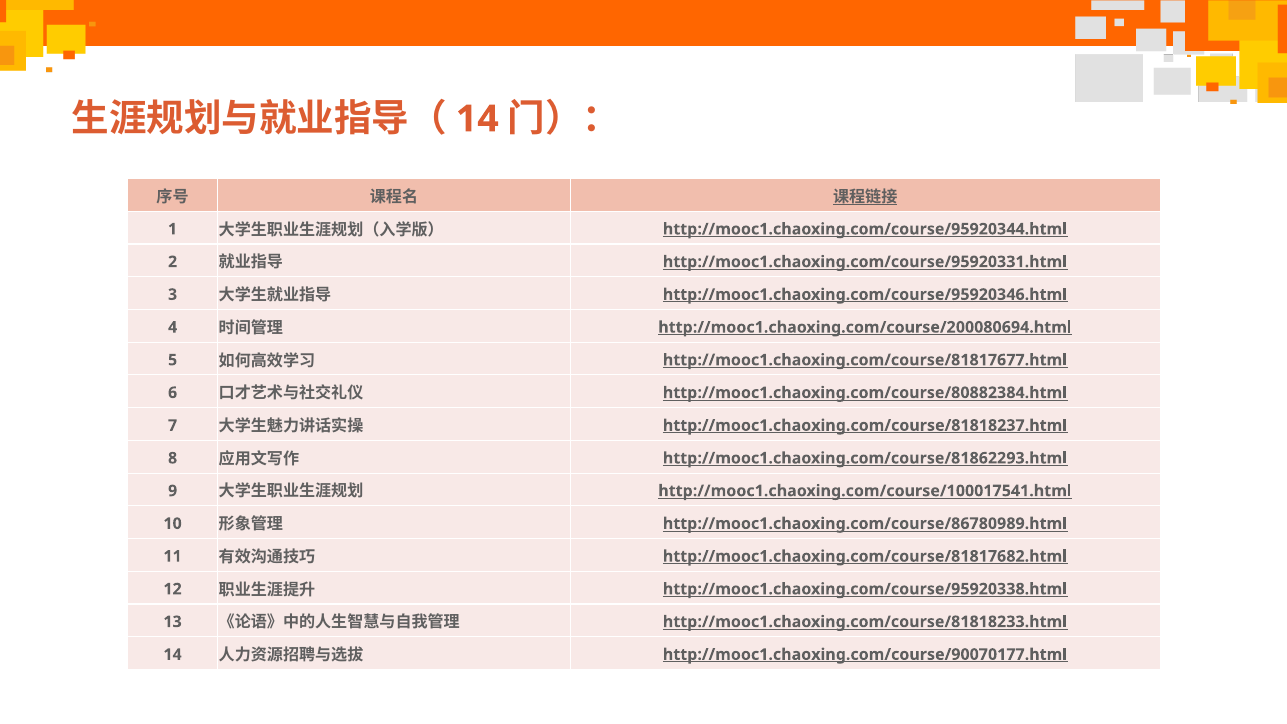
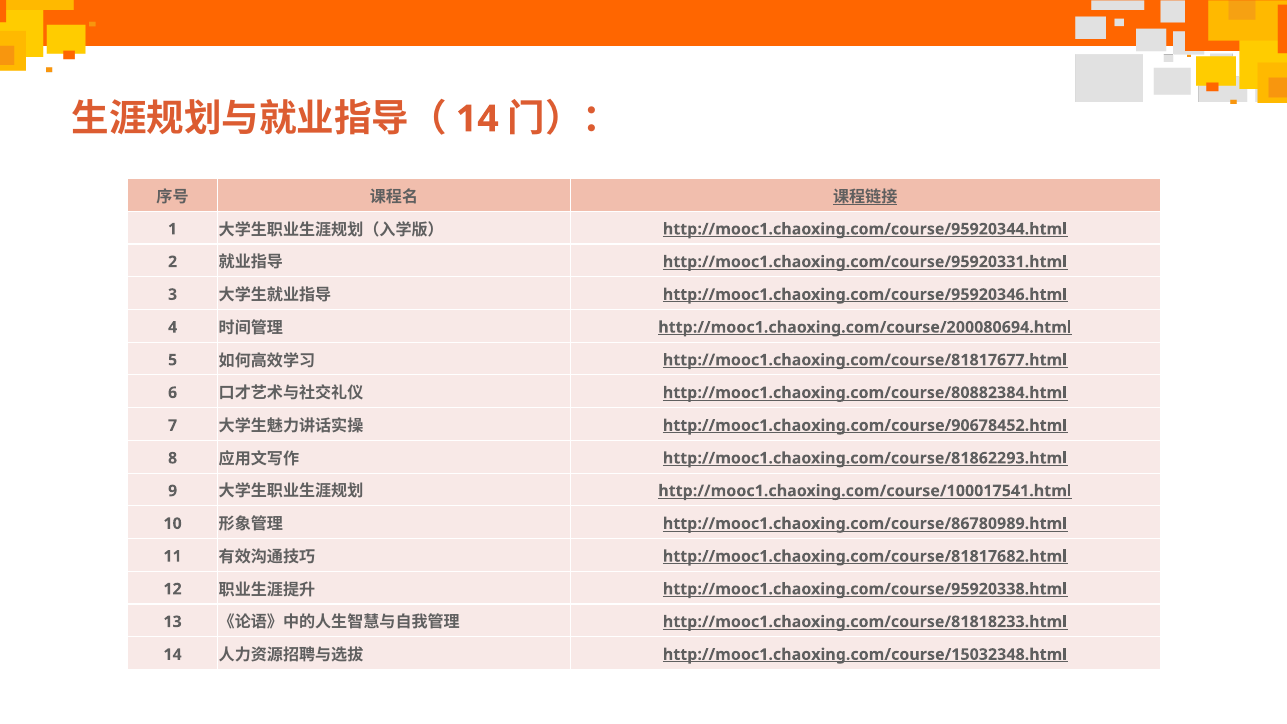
http://mooc1.chaoxing.com/course/81818237.html: http://mooc1.chaoxing.com/course/81818237.html -> http://mooc1.chaoxing.com/course/90678452.html (865, 425)
http://mooc1.chaoxing.com/course/90070177.html: http://mooc1.chaoxing.com/course/90070177.html -> http://mooc1.chaoxing.com/course/15032348.html (865, 654)
